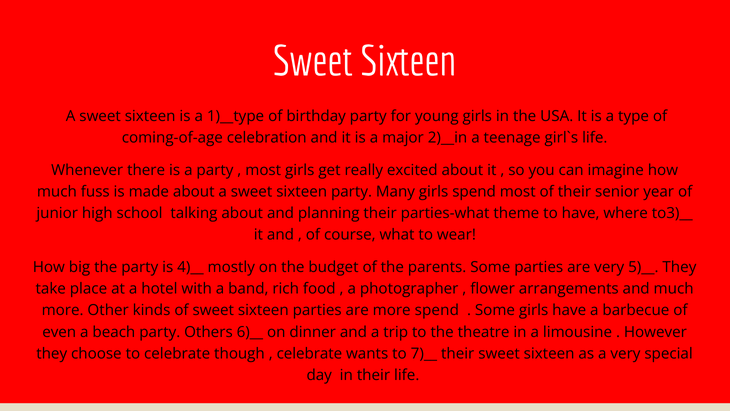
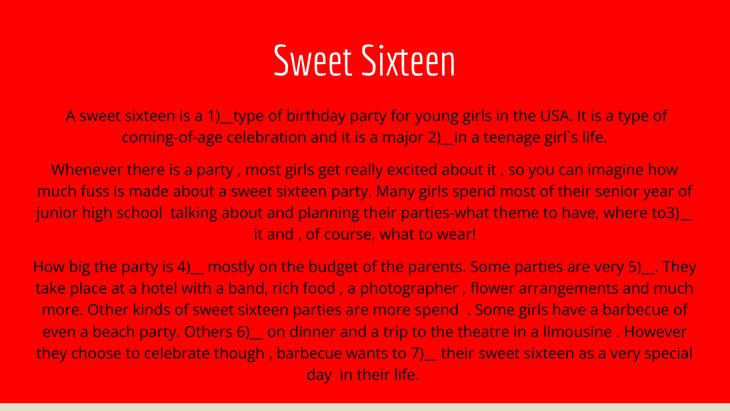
celebrate: celebrate -> barbecue (309, 353)
